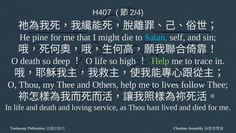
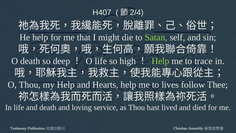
He pine: pine -> help (40, 37)
Satan colour: light blue -> light green (156, 37)
my Thee: Thee -> Help (66, 84)
Others: Others -> Hearts (105, 84)
